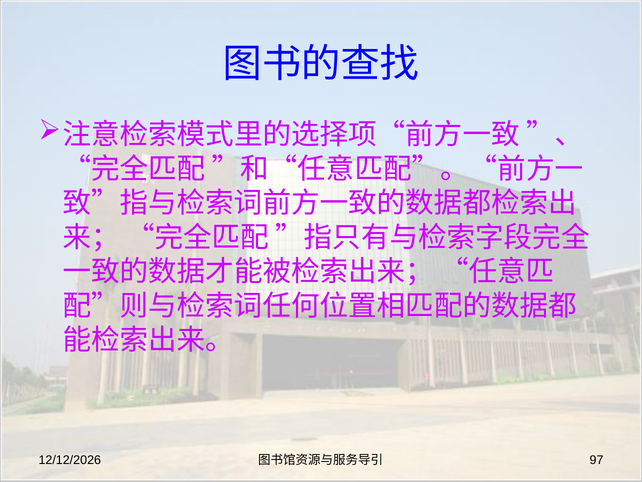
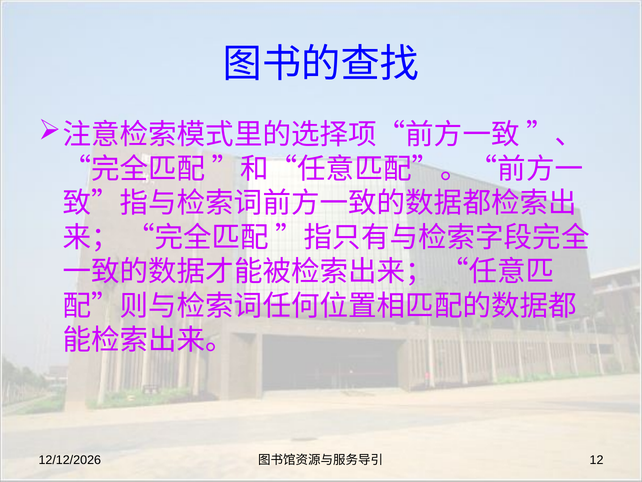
97: 97 -> 12 (597, 460)
